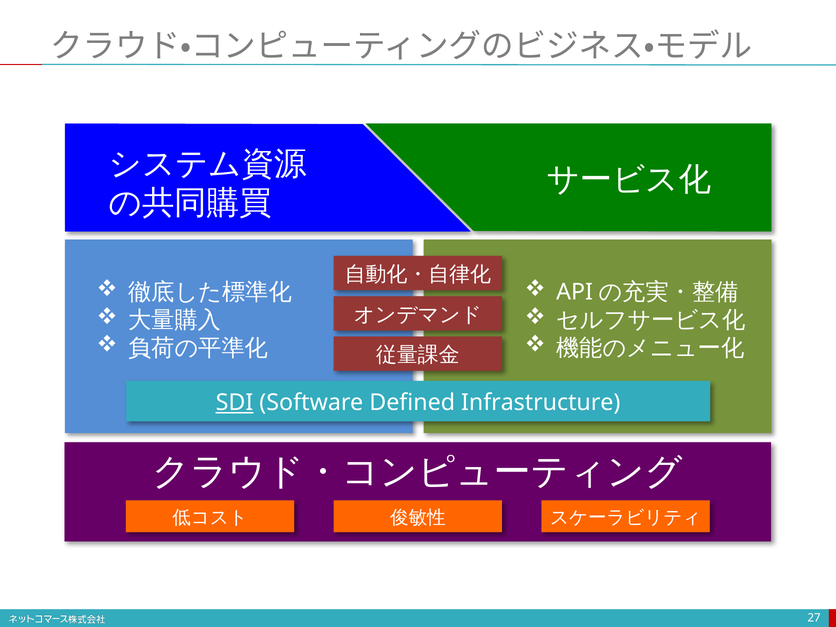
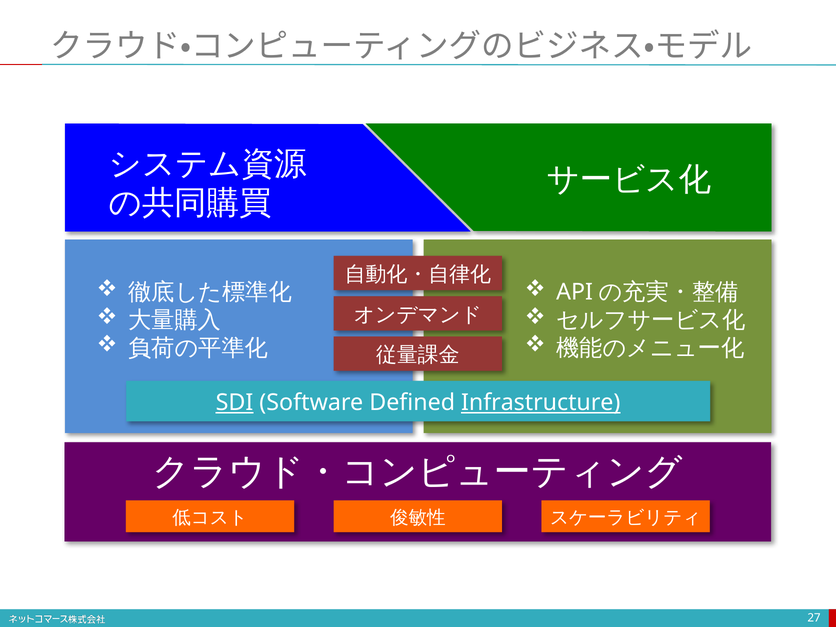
Infrastructure underline: none -> present (541, 403)
